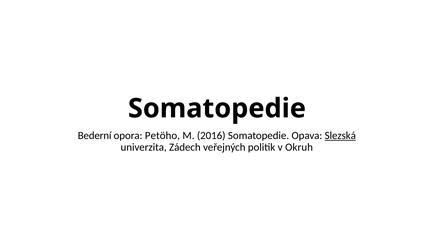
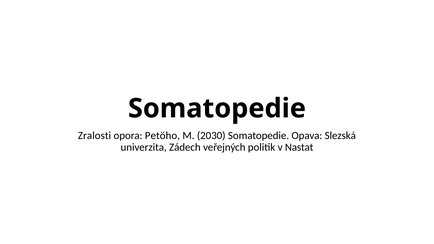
Bederní: Bederní -> Zralosti (95, 136)
2016: 2016 -> 2030 (211, 136)
Slezská underline: present -> none (340, 136)
Okruh: Okruh -> Nastat (299, 147)
